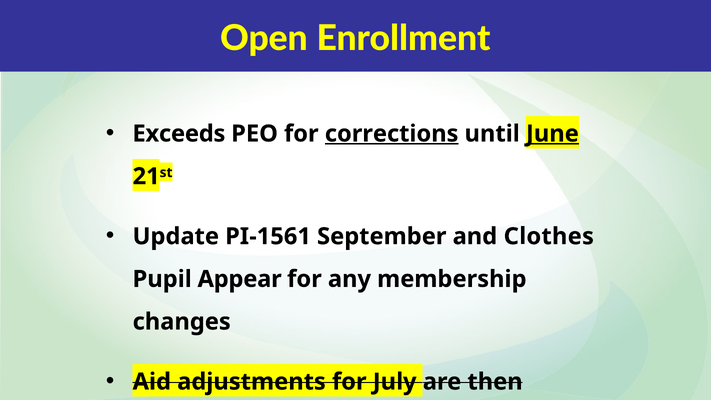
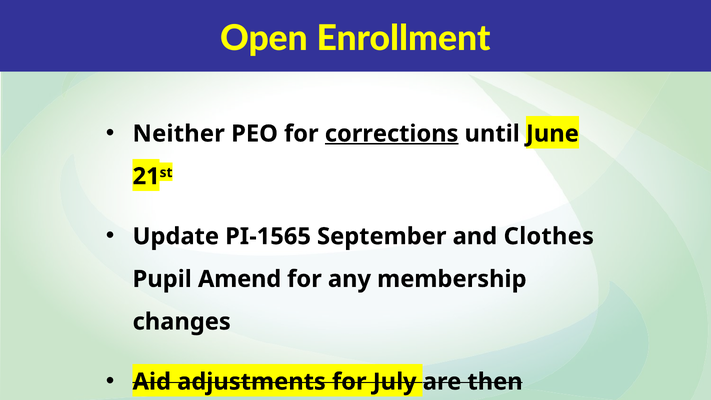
Exceeds: Exceeds -> Neither (179, 134)
June underline: present -> none (552, 134)
PI-1561: PI-1561 -> PI-1565 (268, 236)
Appear: Appear -> Amend (240, 279)
